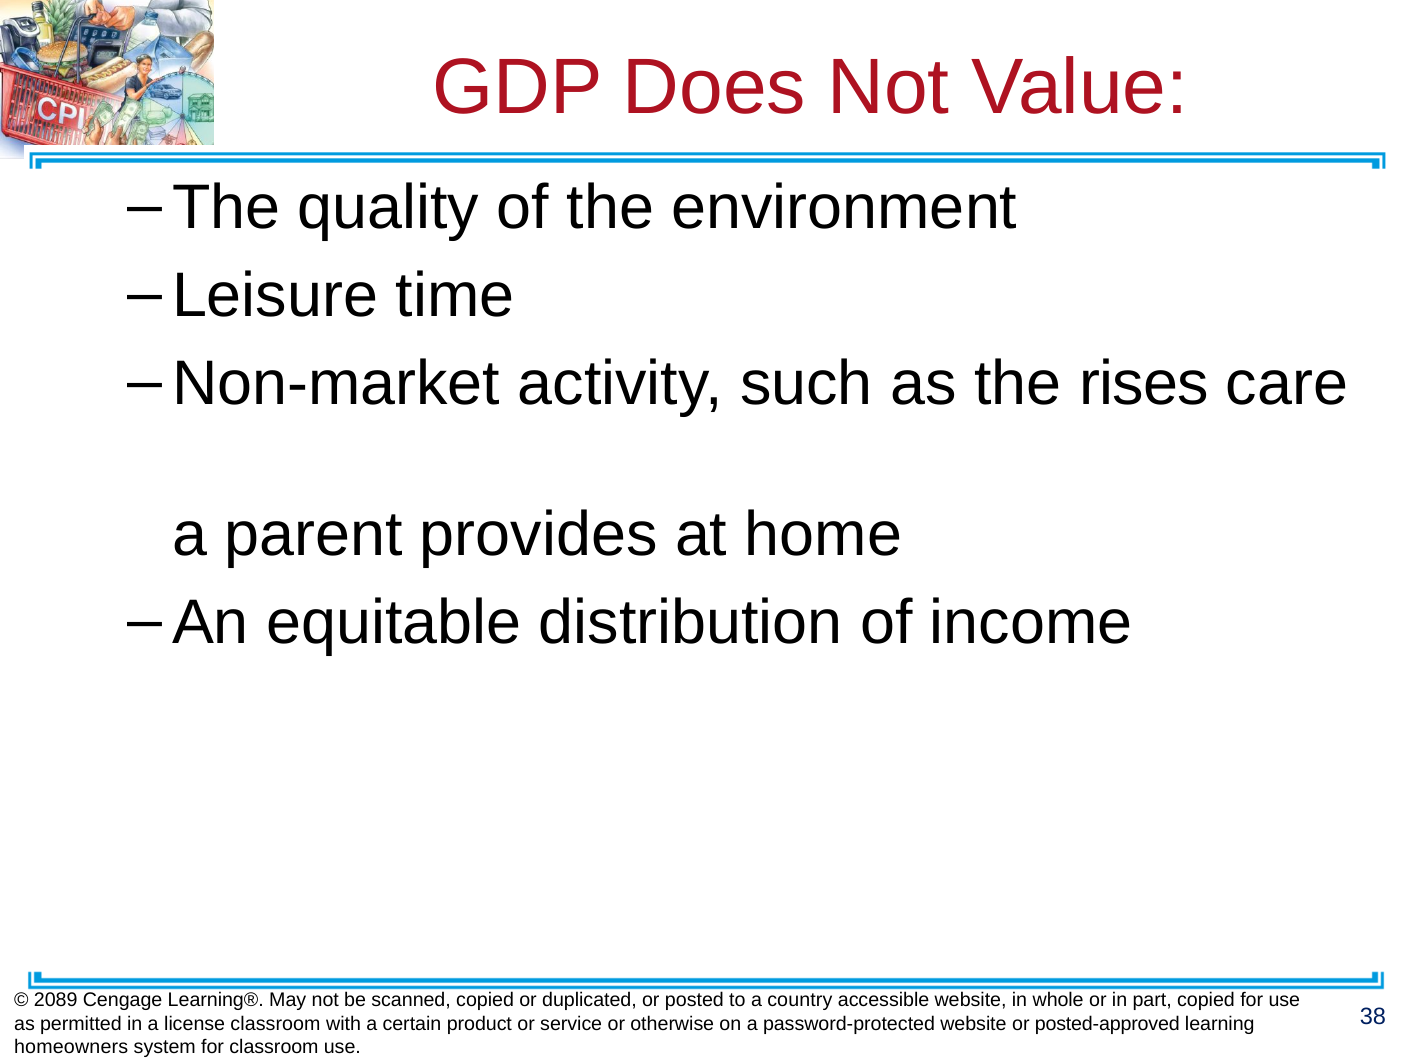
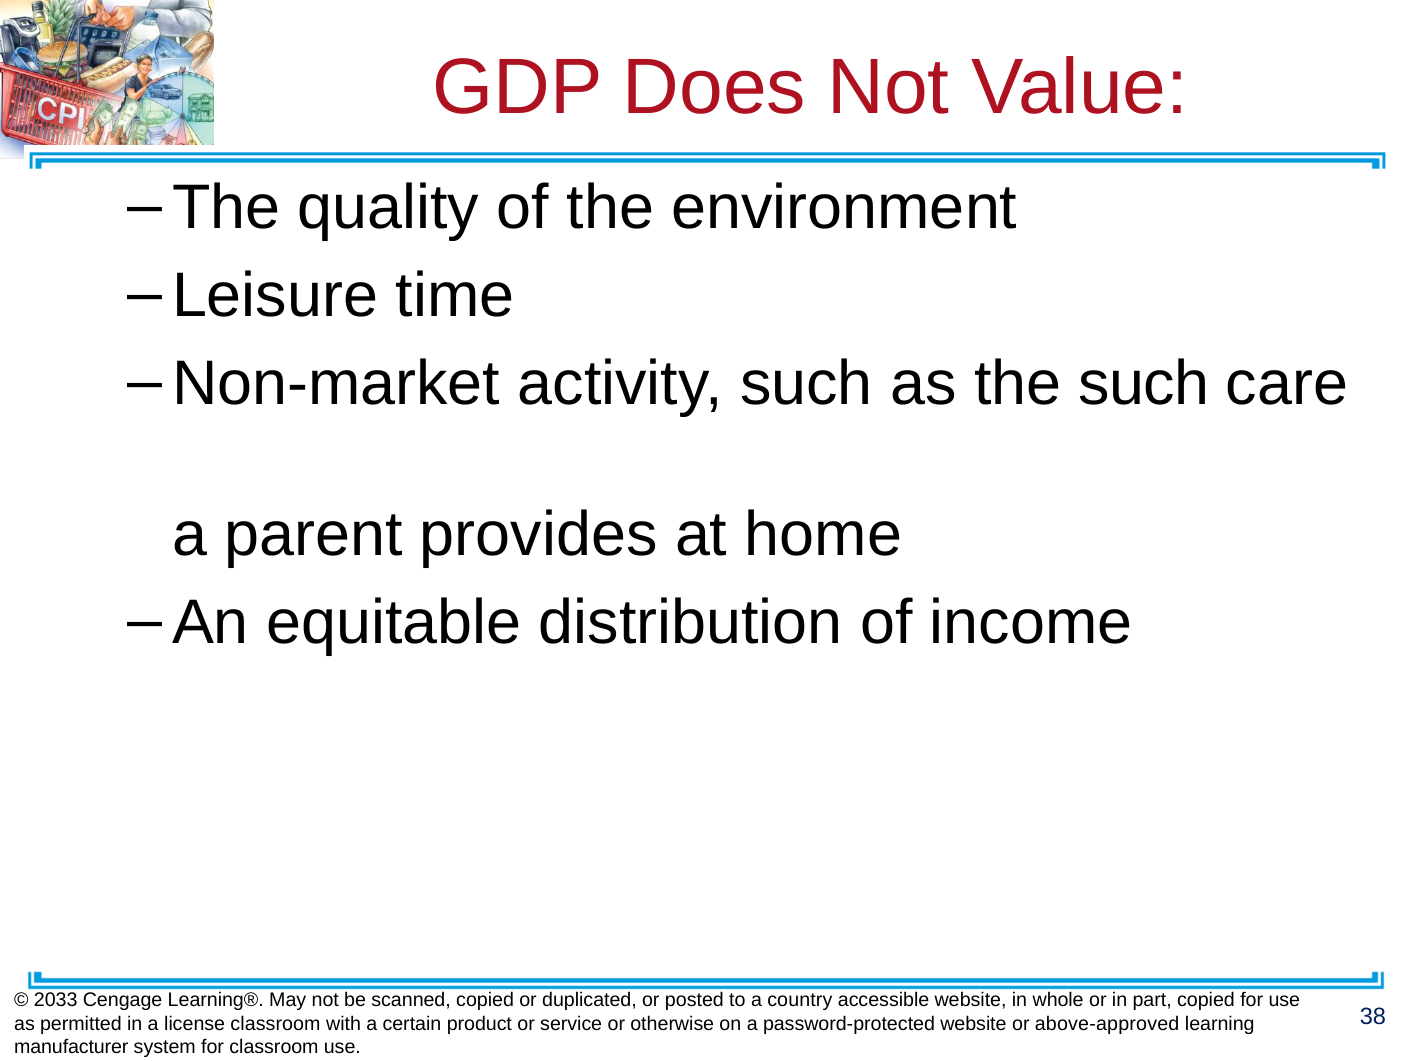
the rises: rises -> such (1144, 384)
2089: 2089 -> 2033 (56, 1000)
posted-approved: posted-approved -> above-approved (1107, 1023)
homeowners: homeowners -> manufacturer (71, 1047)
